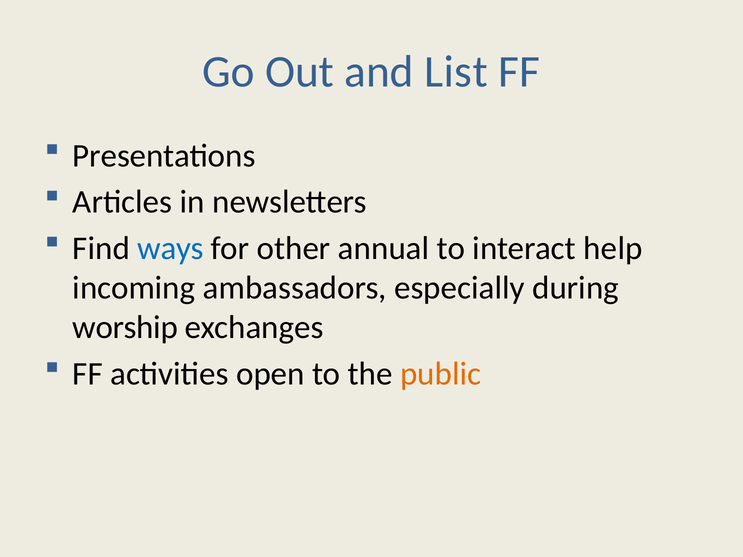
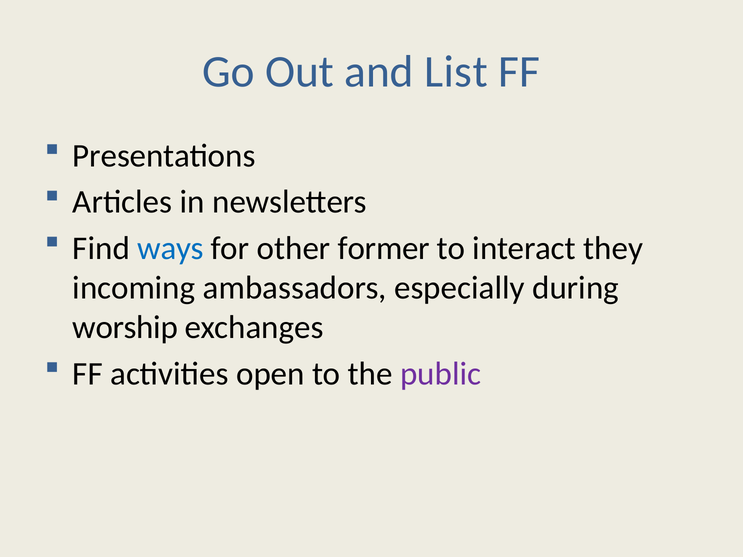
annual: annual -> former (384, 248)
help: help -> they (613, 248)
public colour: orange -> purple (441, 374)
